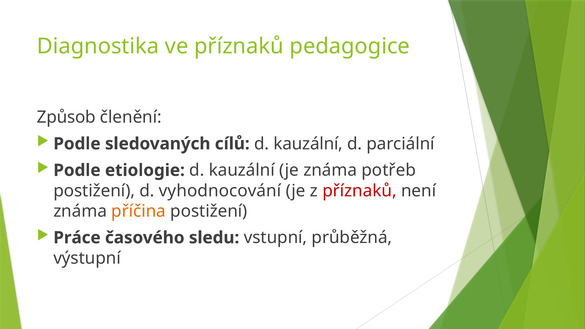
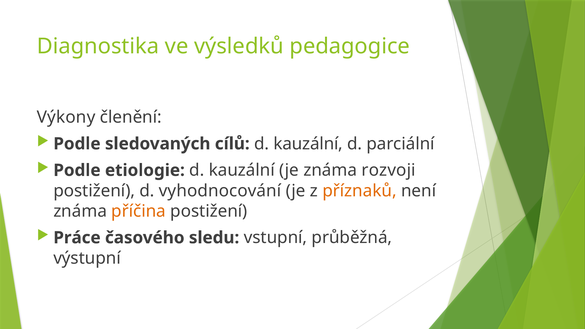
ve příznaků: příznaků -> výsledků (239, 46)
Způsob: Způsob -> Výkony (66, 117)
potřeb: potřeb -> rozvoji (389, 170)
příznaků colour: red -> orange (360, 191)
